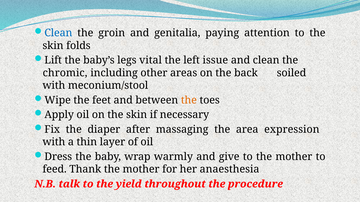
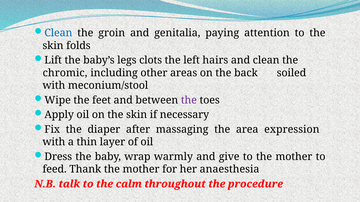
vital: vital -> clots (151, 60)
issue: issue -> hairs (215, 60)
the colour: orange -> purple (189, 100)
yield: yield -> calm (129, 184)
